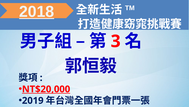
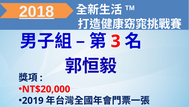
NT$20,000 underline: present -> none (46, 89)
